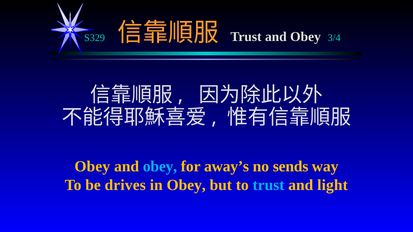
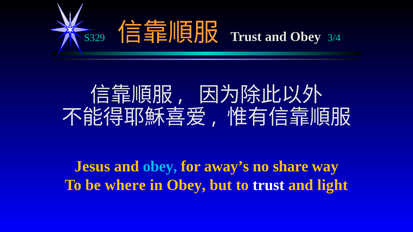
Obey: Obey -> Jesus (92, 167)
sends: sends -> share (291, 167)
drives: drives -> where (125, 185)
trust colour: light blue -> white (269, 185)
